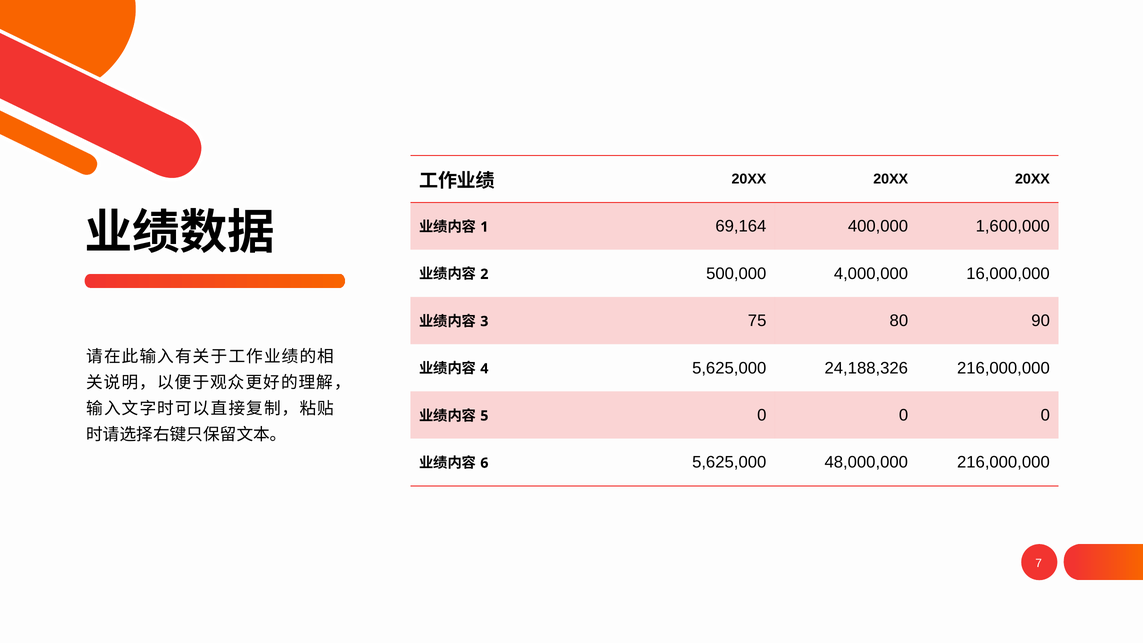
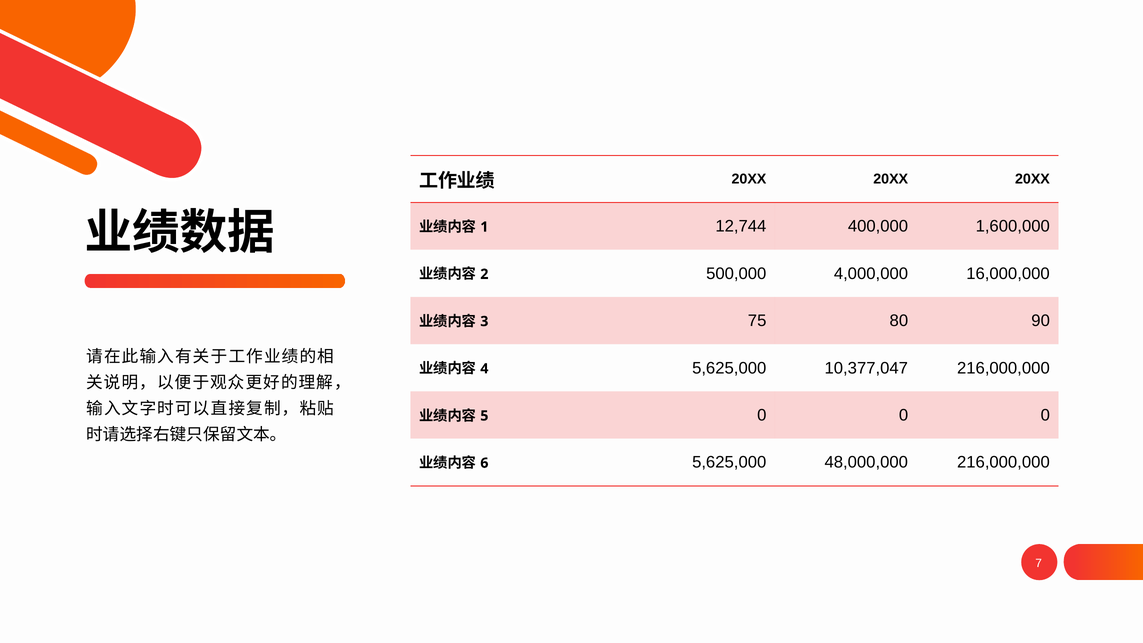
69,164: 69,164 -> 12,744 (741, 226)
24,188,326: 24,188,326 -> 10,377,047 (866, 368)
